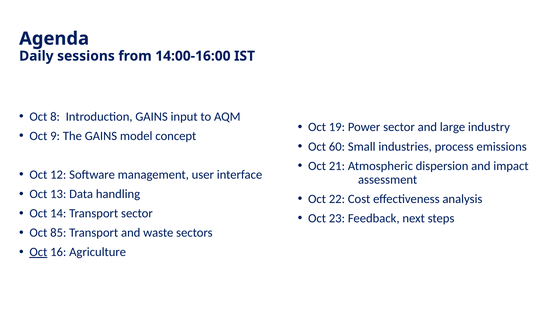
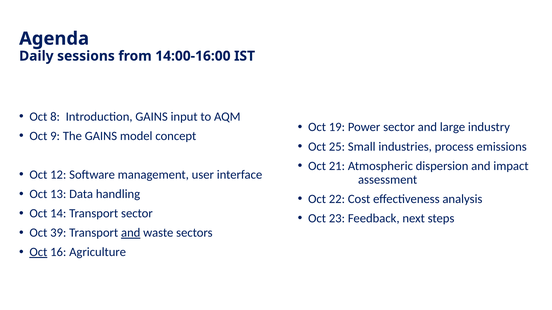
60: 60 -> 25 (337, 147)
85: 85 -> 39 (58, 233)
and underline: none -> present (131, 233)
